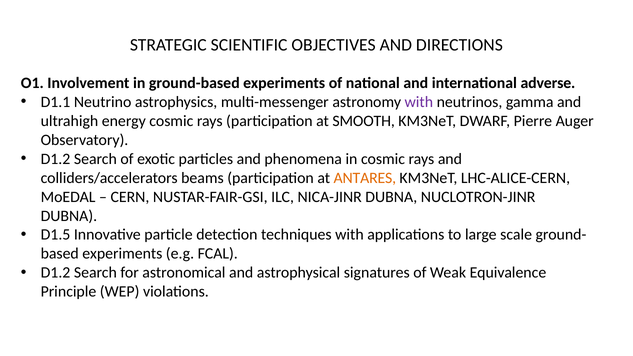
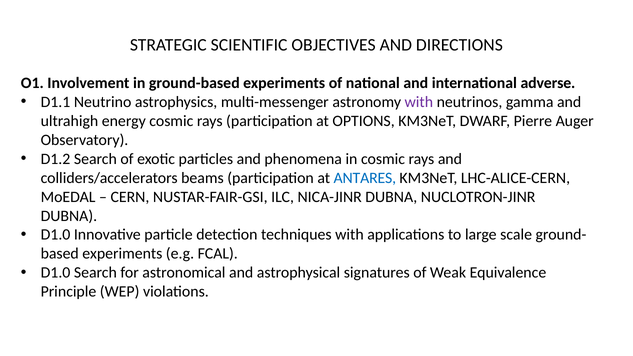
SMOOTH: SMOOTH -> OPTIONS (364, 121)
ANTARES colour: orange -> blue (365, 178)
D1.5: D1.5 -> D1.0 (56, 235)
D1.2: D1.2 -> D1.0 (56, 273)
